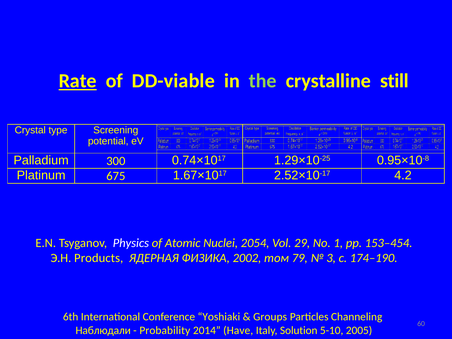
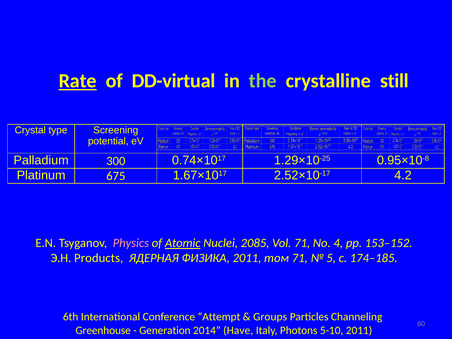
DD-viable: DD-viable -> DD-virtual (174, 81)
Physics colour: white -> pink (131, 243)
Atomic underline: none -> present (183, 243)
2054: 2054 -> 2085 (255, 243)
Vol 29: 29 -> 71 (302, 243)
1: 1 -> 4 (338, 243)
153–454: 153–454 -> 153–152 (389, 243)
ФИЗИКА 2002: 2002 -> 2011 (247, 258)
том 79: 79 -> 71 (300, 258)
3: 3 -> 5 (331, 258)
174–190: 174–190 -> 174–185 (374, 258)
Yoshiaki: Yoshiaki -> Attempt (219, 317)
Наблюдали: Наблюдали -> Greenhouse (103, 330)
Probability: Probability -> Generation (165, 330)
Solution: Solution -> Photons (299, 330)
5-10 2005: 2005 -> 2011 (359, 330)
